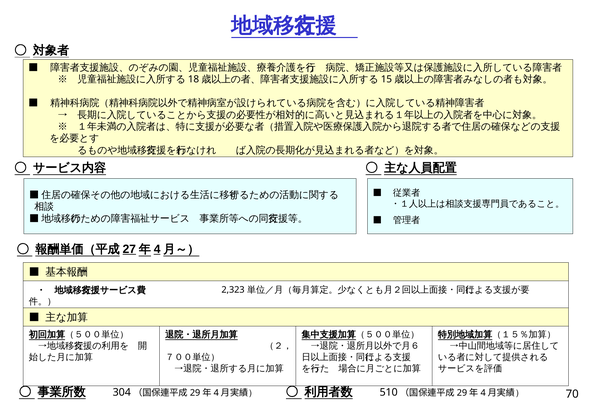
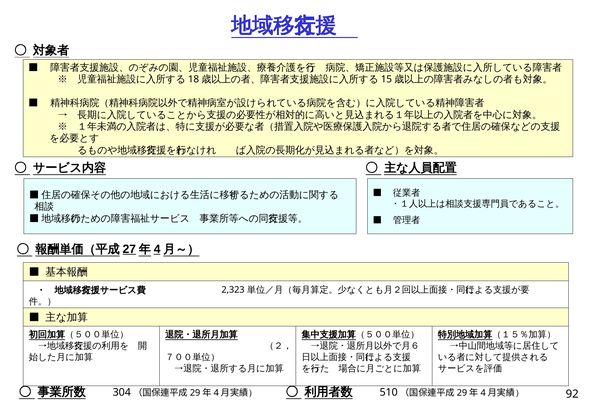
70: 70 -> 92 (572, 394)
